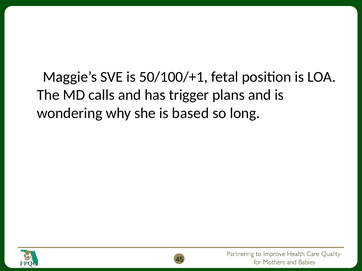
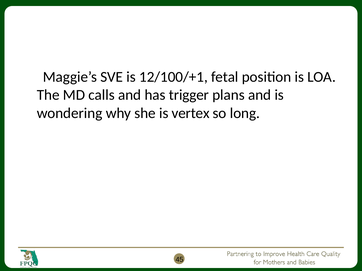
50/100/+1: 50/100/+1 -> 12/100/+1 (173, 77)
based: based -> vertex (191, 113)
